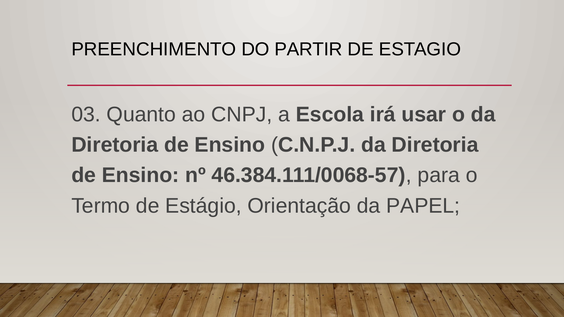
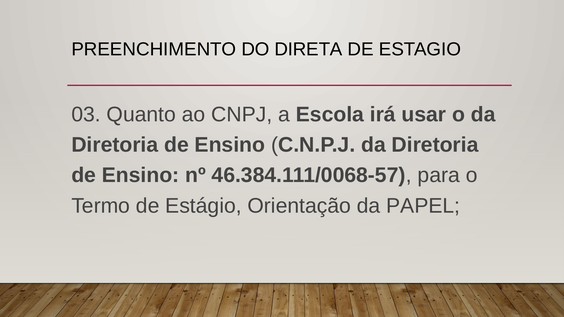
PARTIR: PARTIR -> DIRETA (308, 49)
